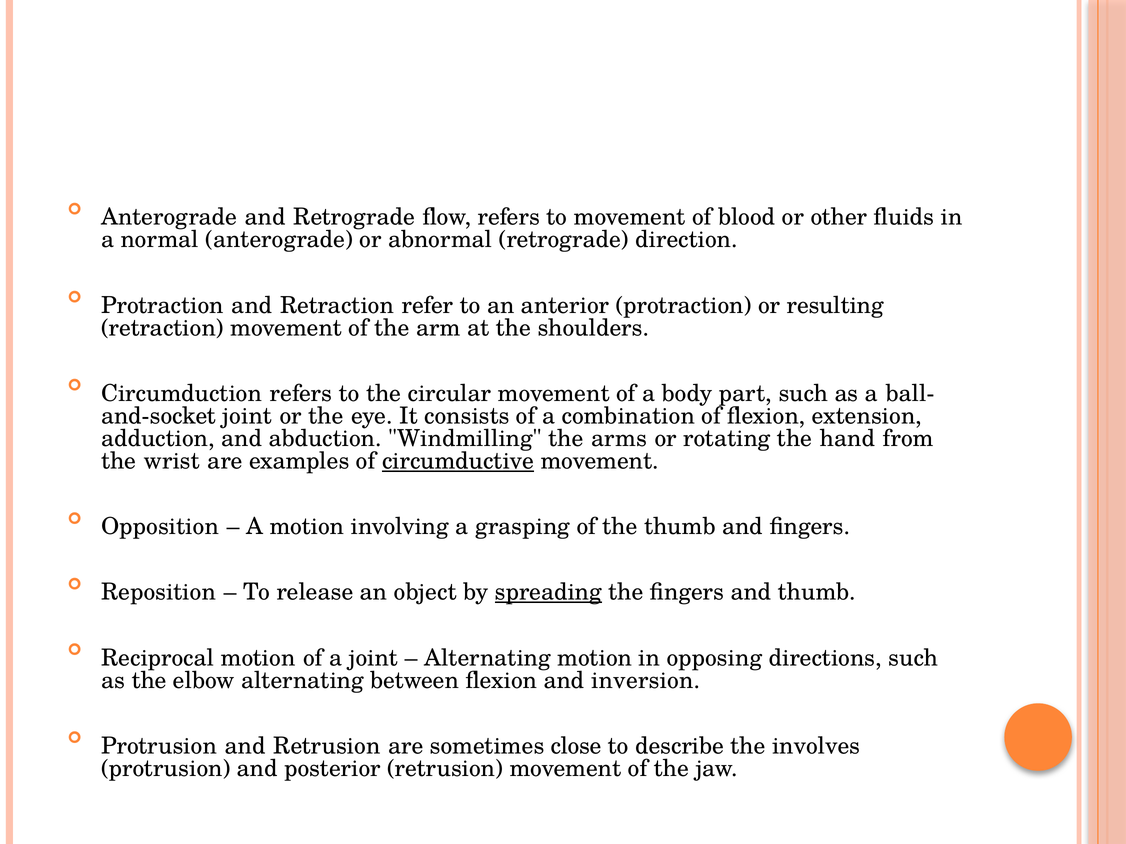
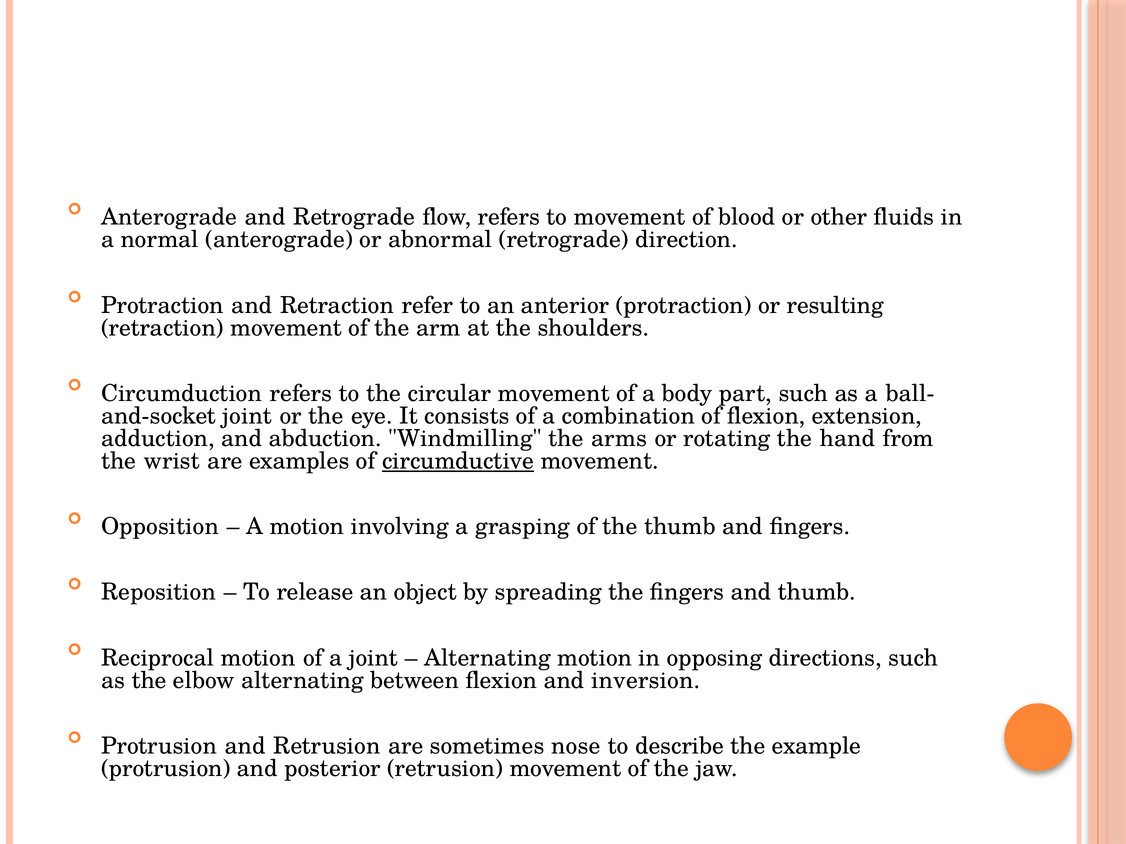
spreading underline: present -> none (548, 593)
close: close -> nose (576, 746)
involves: involves -> example (816, 746)
